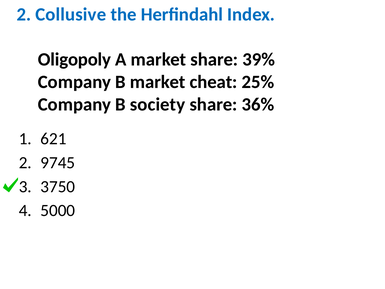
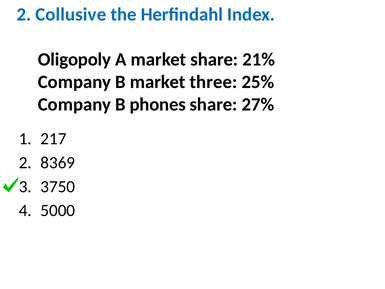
39%: 39% -> 21% (259, 59)
cheat: cheat -> three (213, 82)
society: society -> phones (158, 104)
36%: 36% -> 27% (258, 104)
621: 621 -> 217 (53, 139)
9745: 9745 -> 8369 (58, 162)
